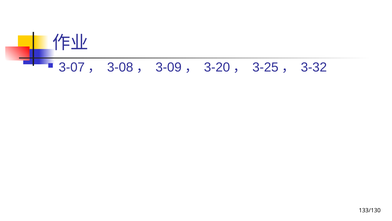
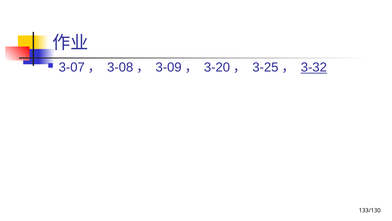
3-32 underline: none -> present (314, 67)
